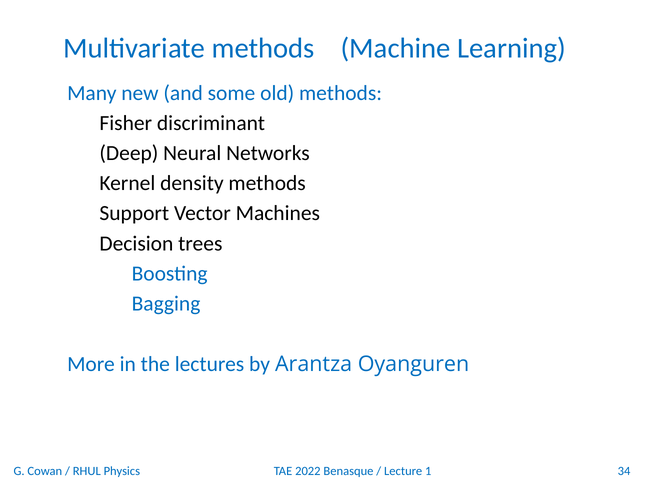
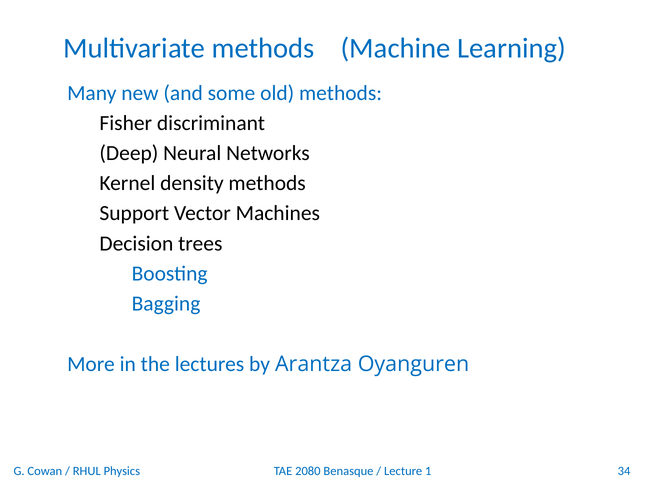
2022: 2022 -> 2080 (308, 471)
